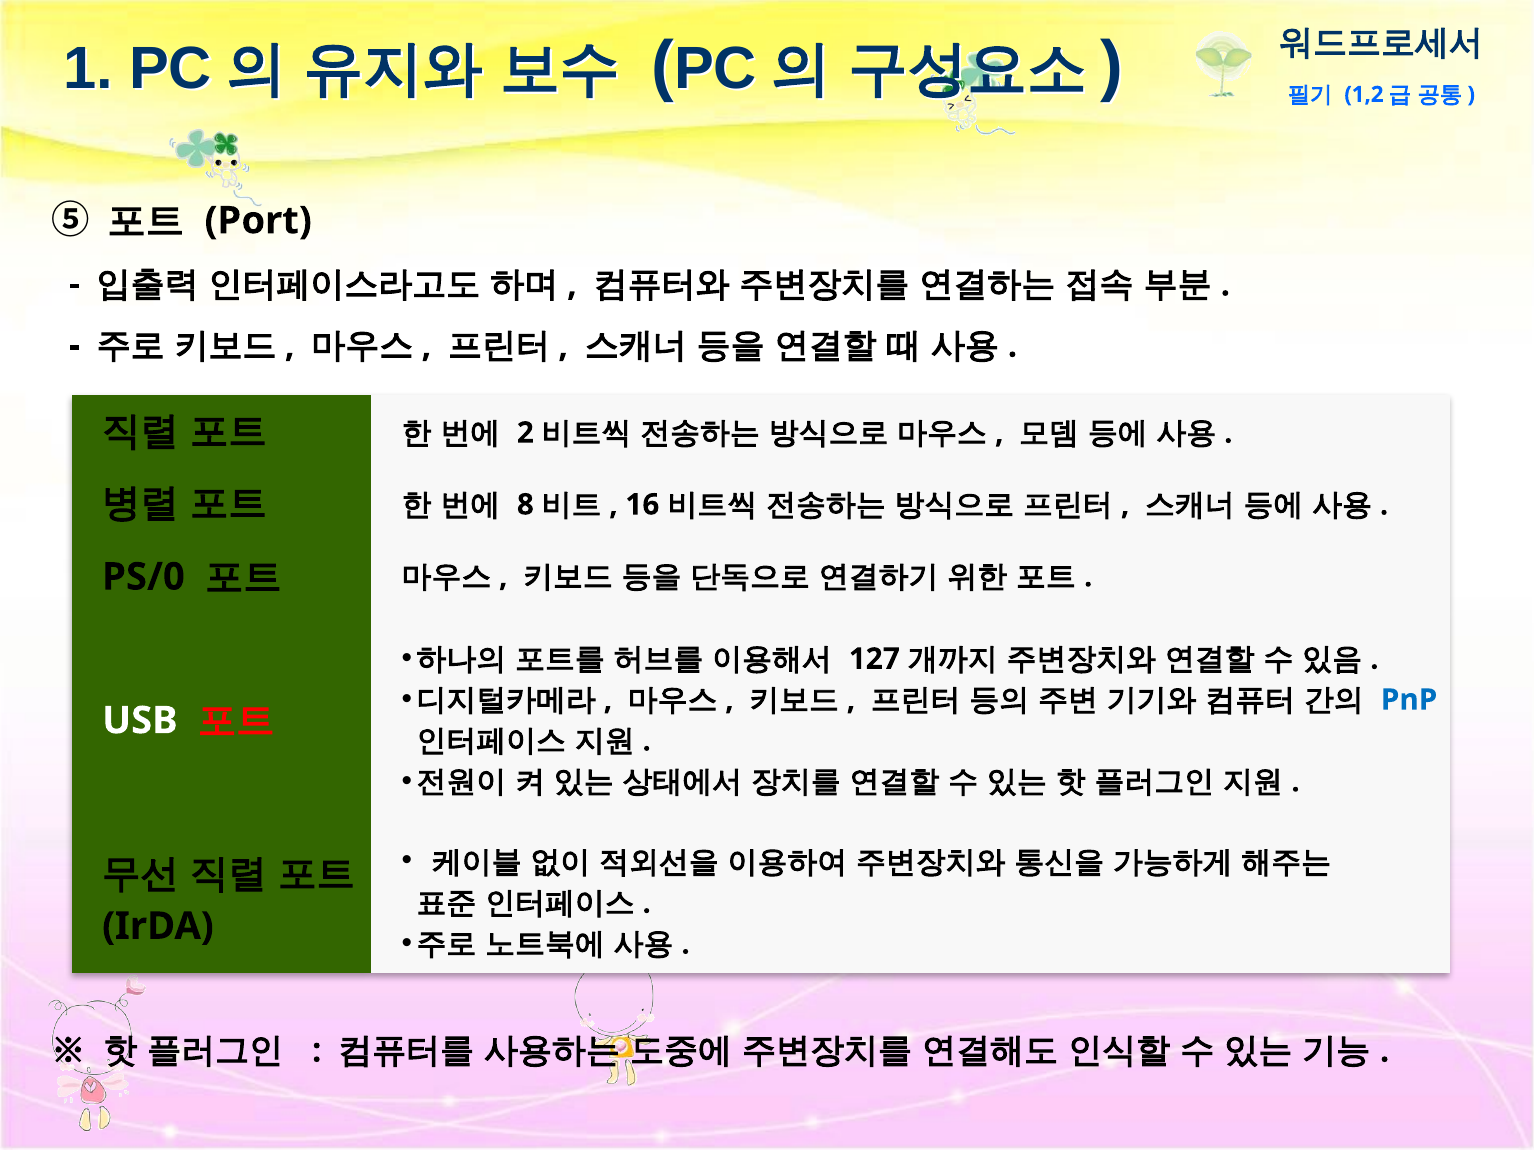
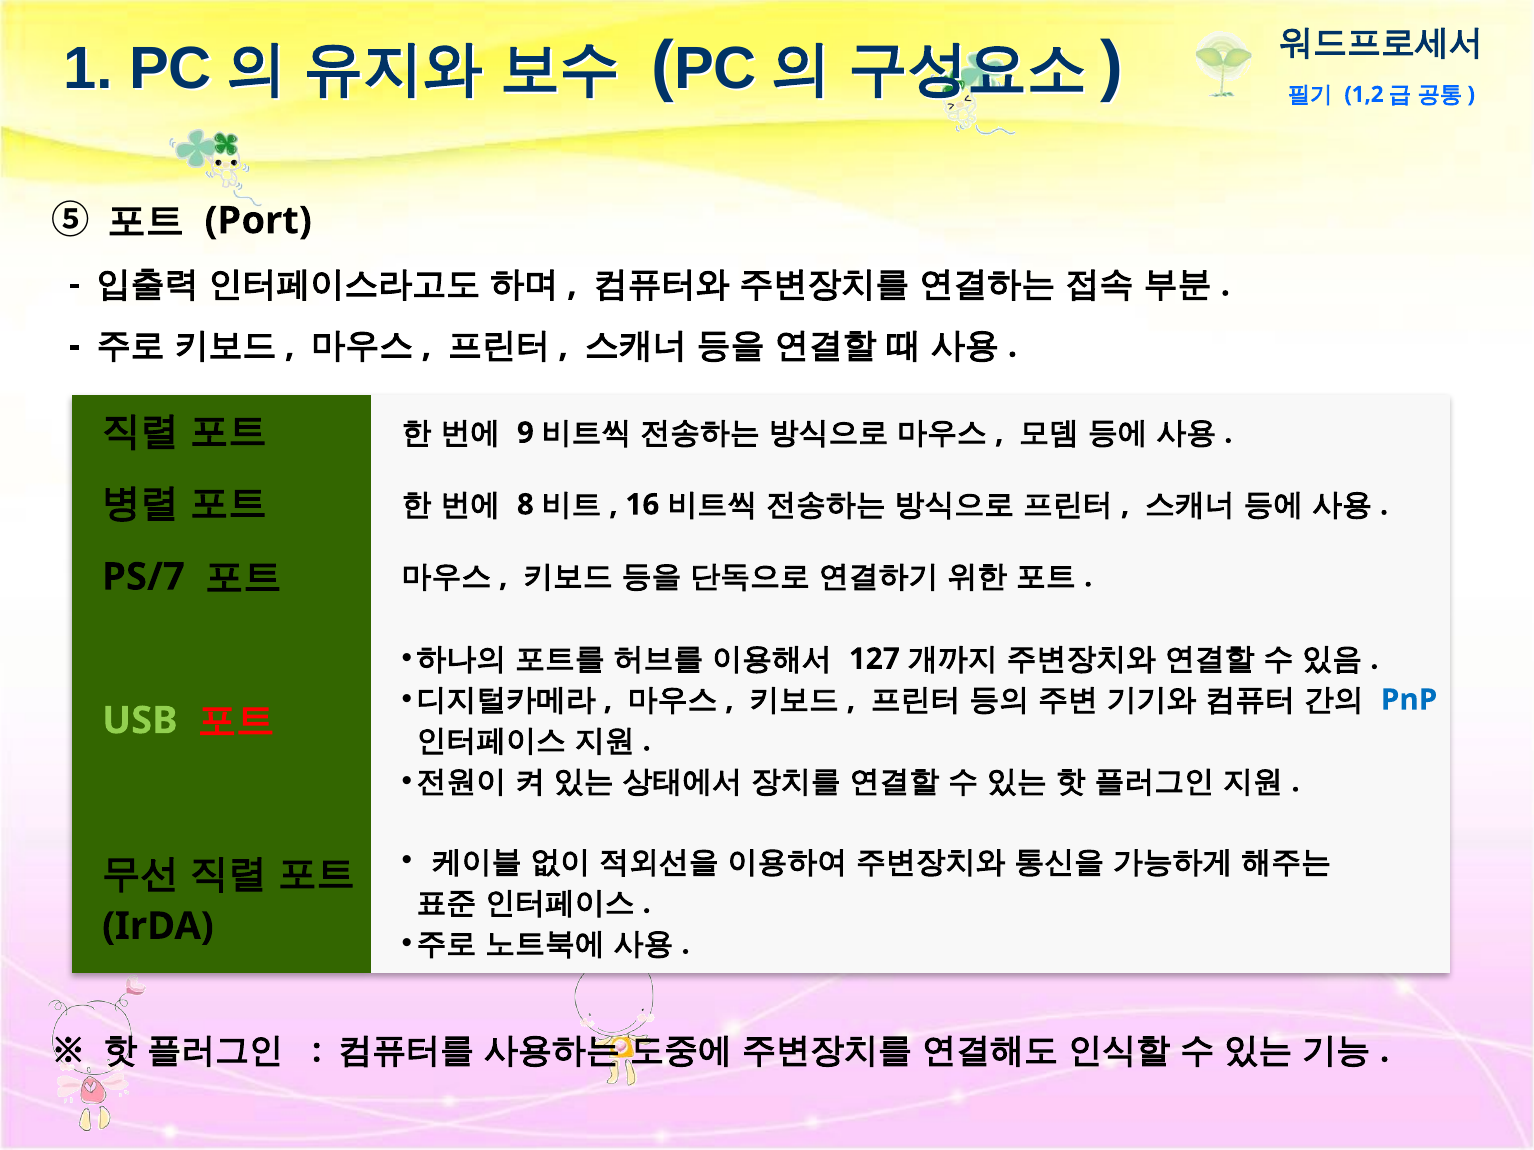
2: 2 -> 9 (525, 433)
PS/0: PS/0 -> PS/7 (143, 577)
USB colour: white -> light green (140, 721)
